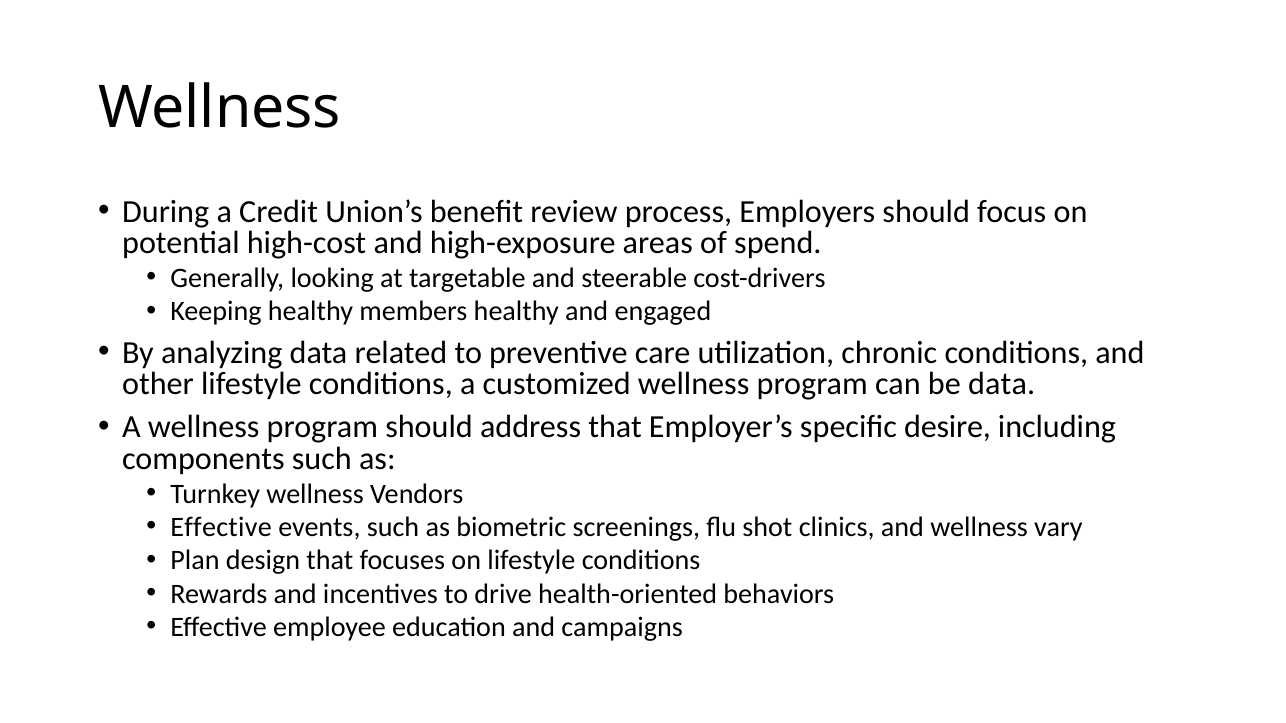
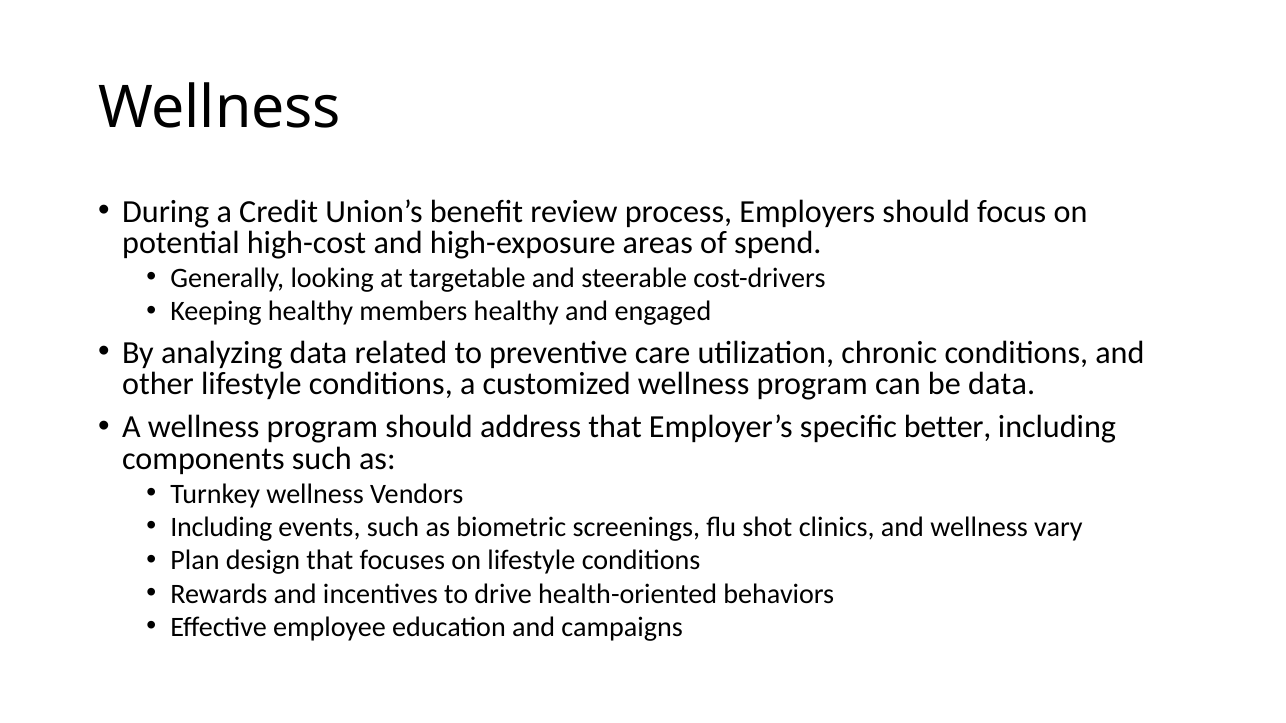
desire: desire -> better (948, 428)
Effective: Effective -> Including (221, 528)
